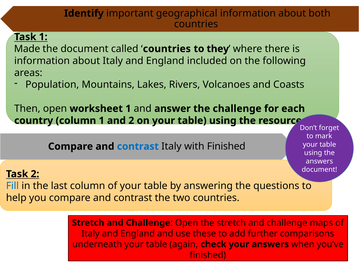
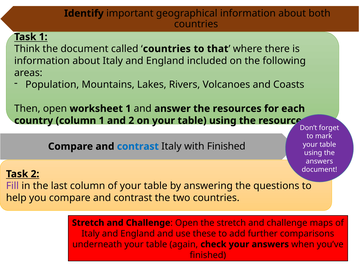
Made: Made -> Think (27, 49)
they: they -> that (218, 49)
answer the challenge: challenge -> resources (237, 109)
Fill colour: blue -> purple (12, 186)
